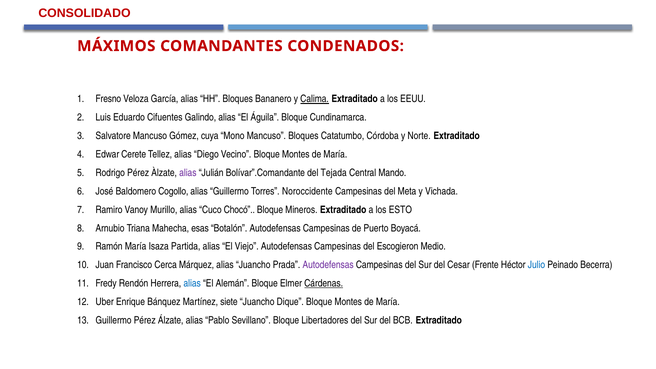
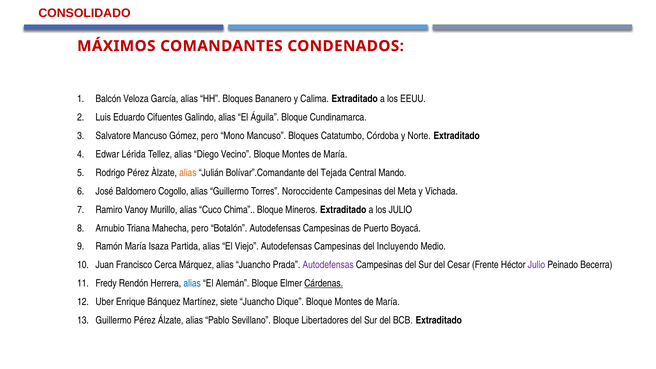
Fresno: Fresno -> Balcón (108, 99)
Calima underline: present -> none (315, 99)
Gómez cuya: cuya -> pero (210, 136)
Cerete: Cerete -> Lérida (134, 154)
alias colour: purple -> orange (188, 173)
Chocó: Chocó -> Chima (239, 210)
los ESTO: ESTO -> JULIO (400, 210)
Mahecha esas: esas -> pero (200, 228)
Escogieron: Escogieron -> Incluyendo (397, 247)
Julio colour: blue -> purple (537, 265)
